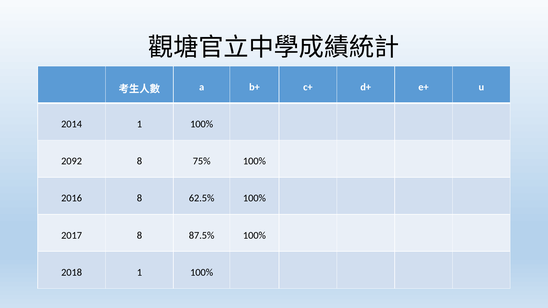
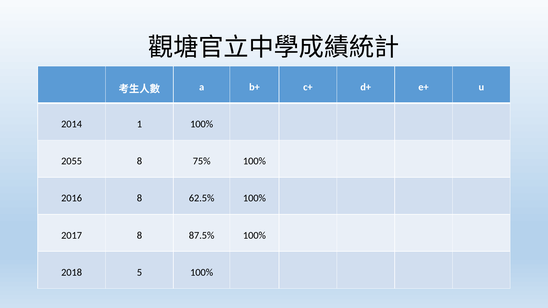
2092: 2092 -> 2055 (72, 161)
2018 1: 1 -> 5 (139, 273)
